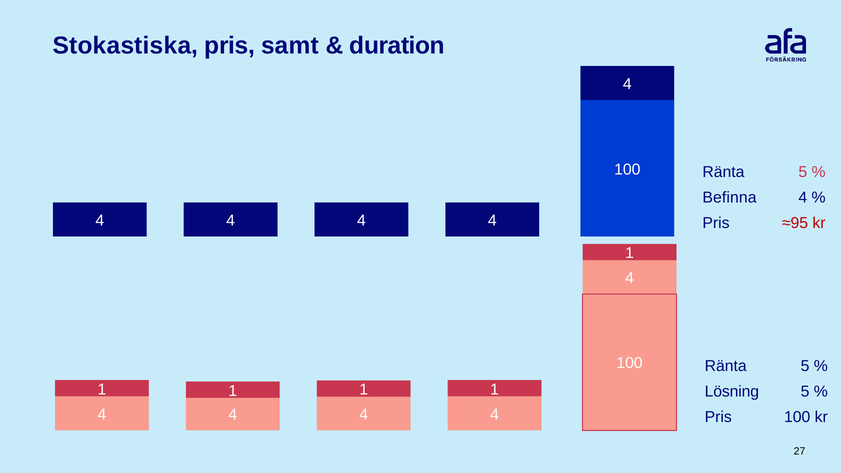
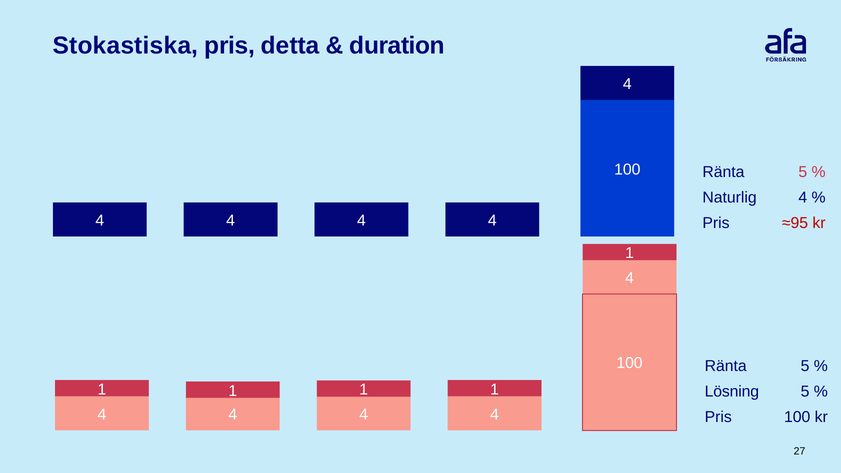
samt: samt -> detta (290, 46)
Befinna: Befinna -> Naturlig (730, 198)
